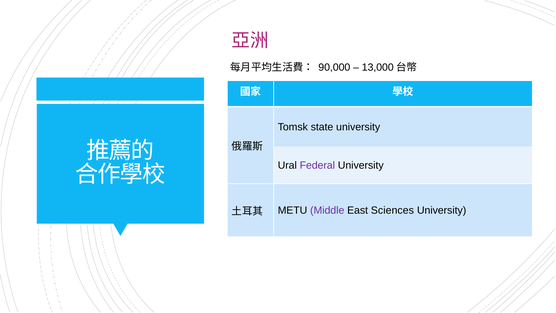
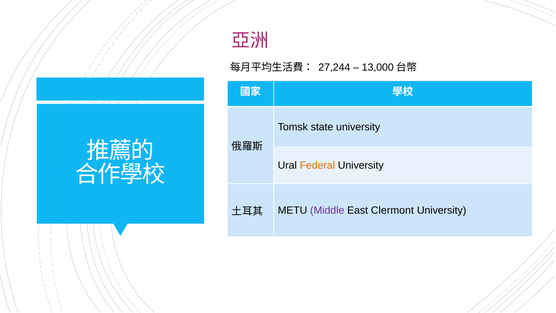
90,000: 90,000 -> 27,244 (334, 67)
Federal colour: purple -> orange (317, 165)
Sciences: Sciences -> Clermont (392, 210)
